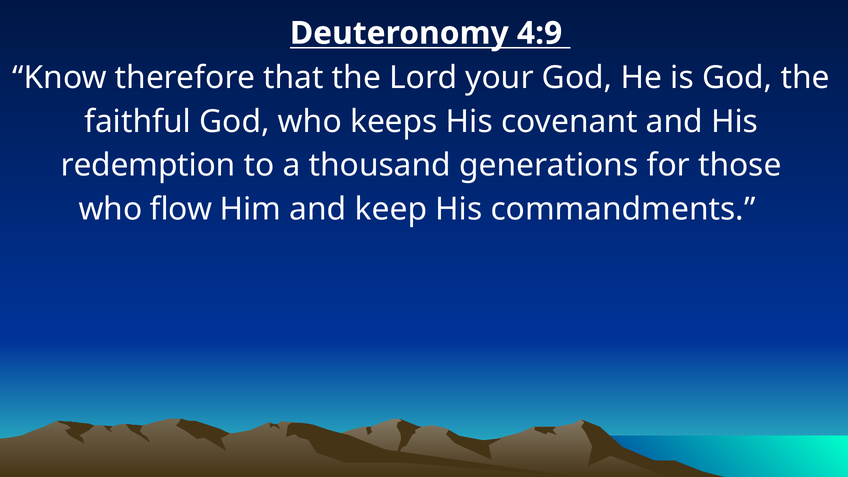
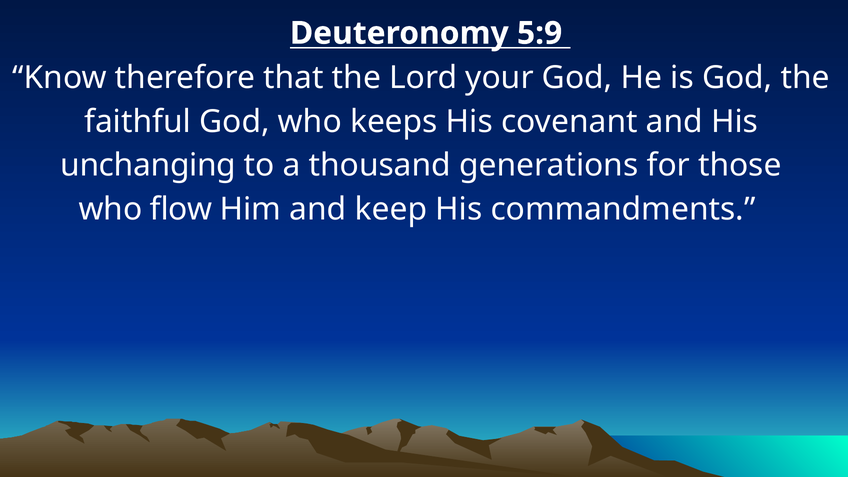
4:9: 4:9 -> 5:9 (540, 33)
redemption: redemption -> unchanging (148, 165)
